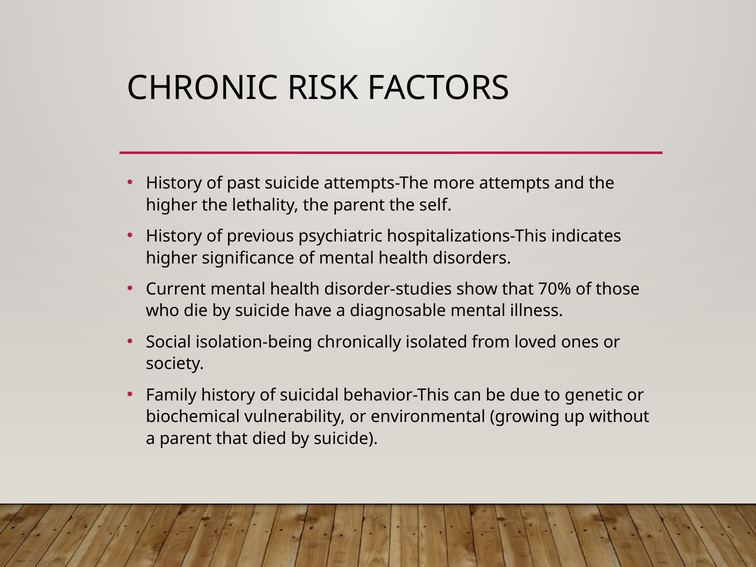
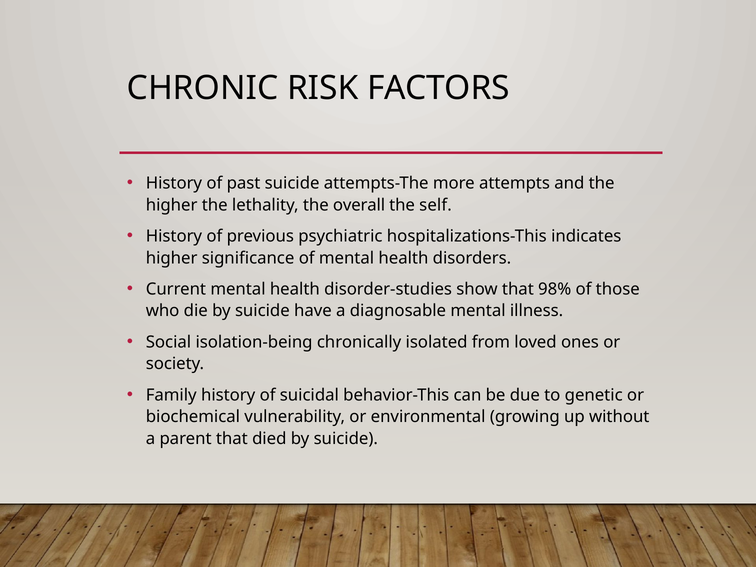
the parent: parent -> overall (359, 205)
70%: 70% -> 98% (555, 289)
